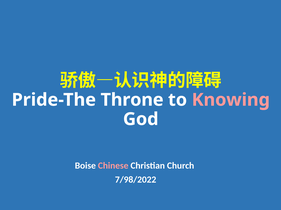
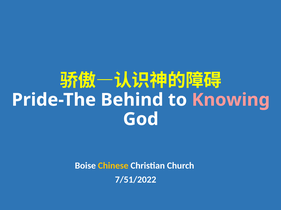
Throne: Throne -> Behind (132, 100)
Chinese colour: pink -> yellow (113, 166)
7/98/2022: 7/98/2022 -> 7/51/2022 (136, 180)
